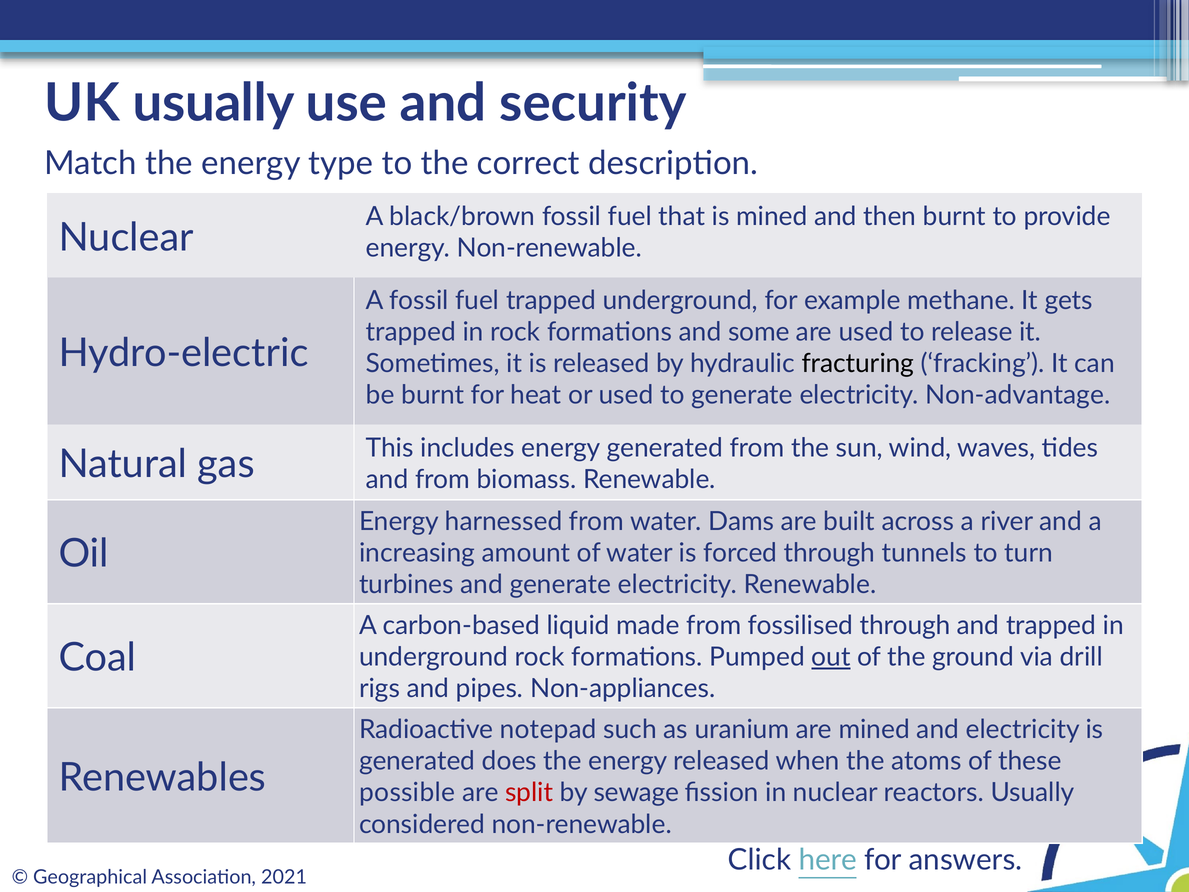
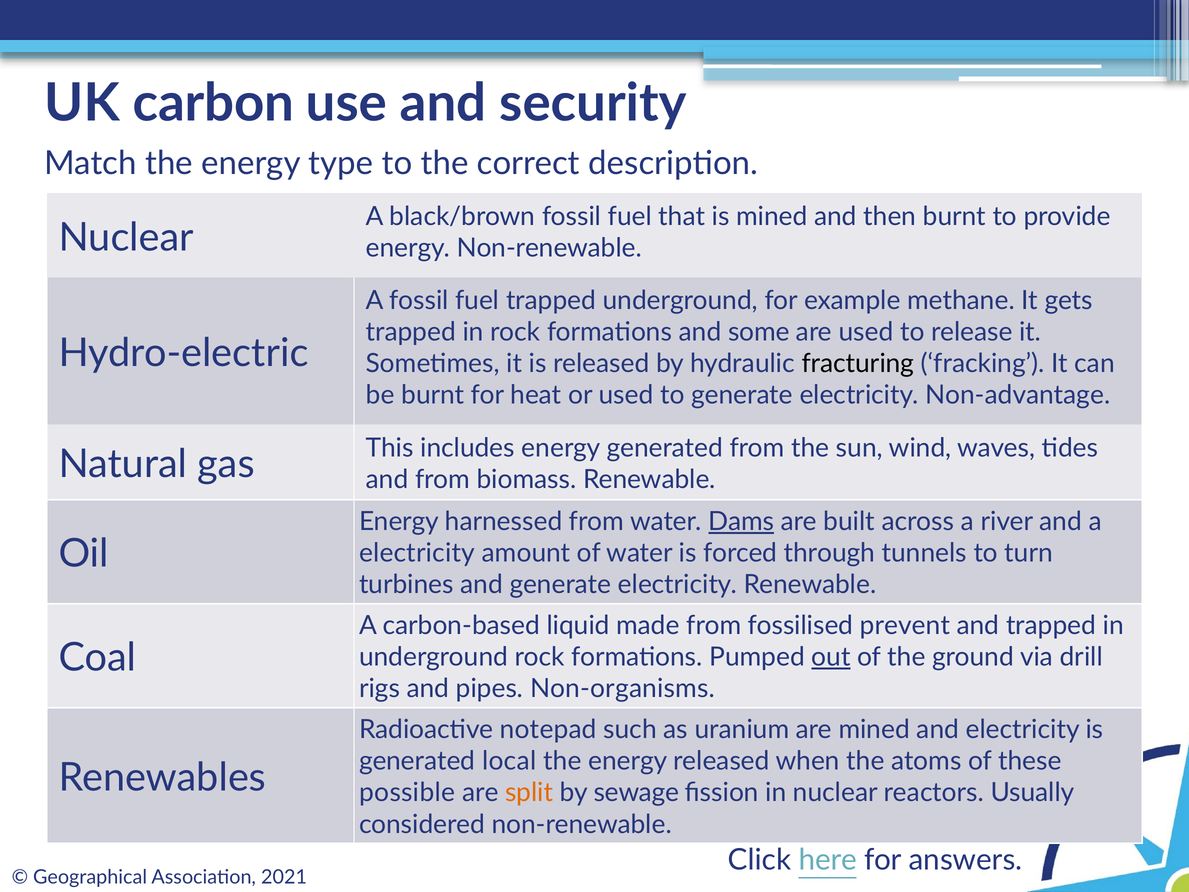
UK usually: usually -> carbon (213, 103)
Dams underline: none -> present (741, 521)
increasing: increasing -> electricity (417, 553)
fossilised through: through -> prevent (905, 625)
Non-appliances: Non-appliances -> Non-organisms (623, 689)
does: does -> local (509, 761)
split colour: red -> orange (529, 793)
